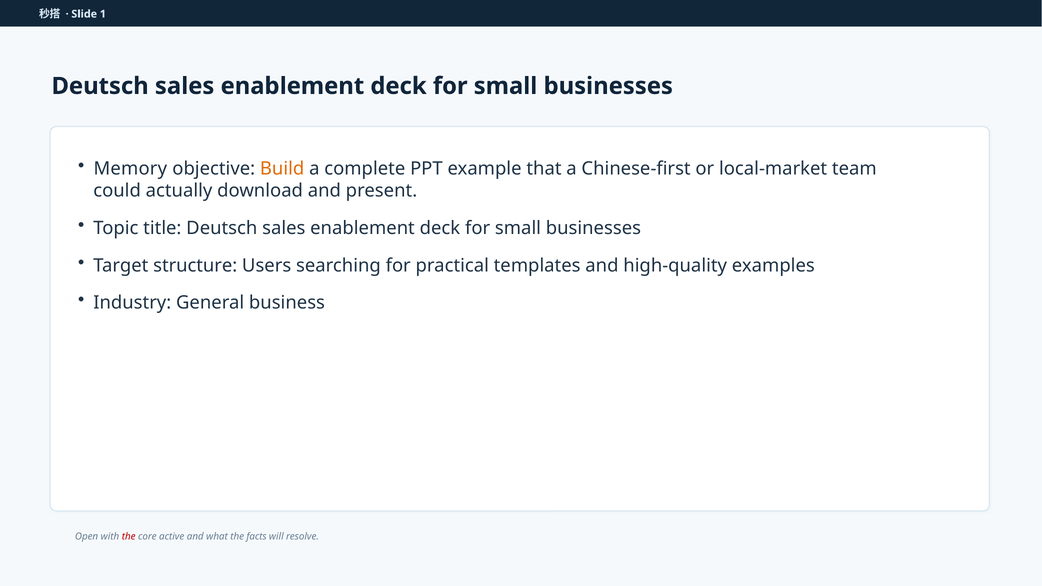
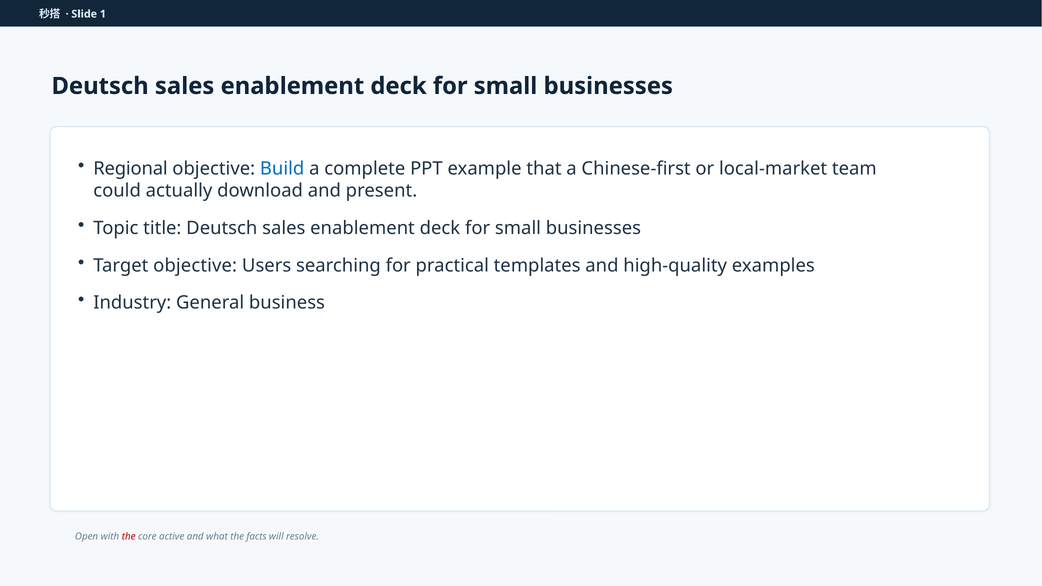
Memory: Memory -> Regional (131, 169)
Build colour: orange -> blue (282, 169)
Target structure: structure -> objective (195, 265)
